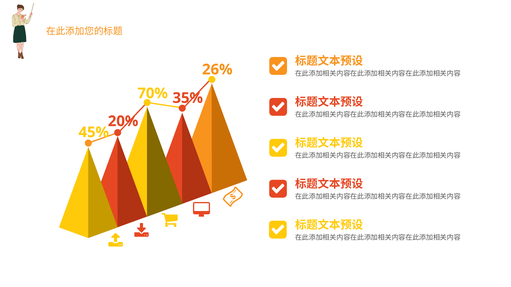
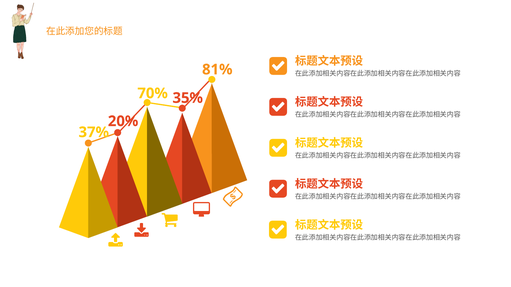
26%: 26% -> 81% (217, 70)
45%: 45% -> 37% (94, 132)
